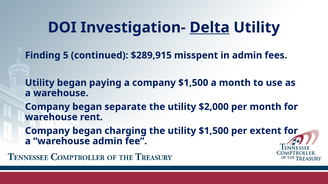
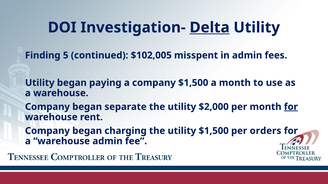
$289,915: $289,915 -> $102,005 (151, 55)
for underline: none -> present (291, 107)
extent: extent -> orders (265, 131)
